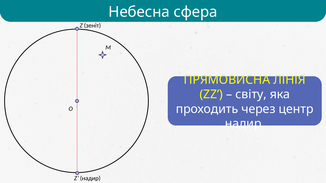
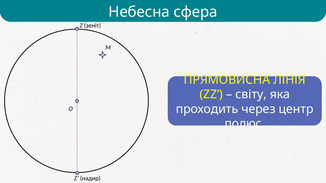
надир: надир -> полюс (243, 124)
